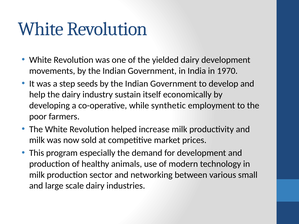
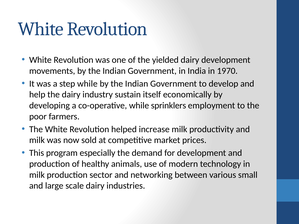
step seeds: seeds -> while (87, 84)
synthetic: synthetic -> sprinklers (169, 106)
